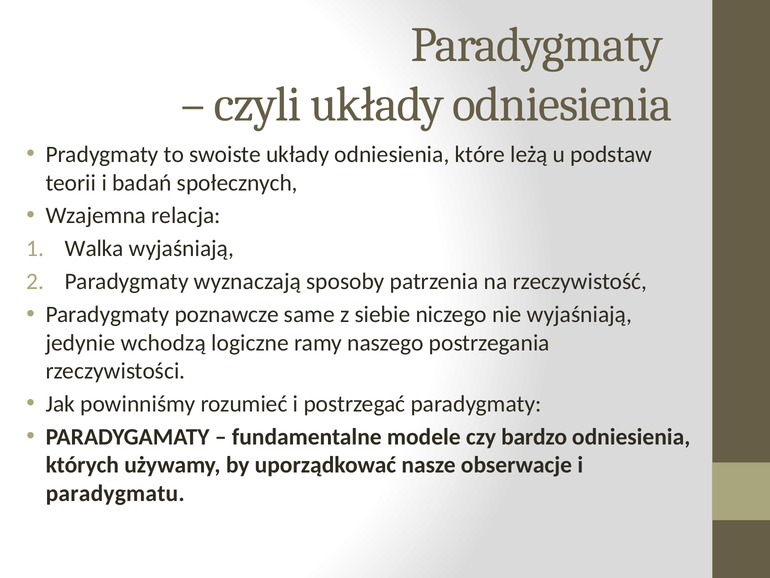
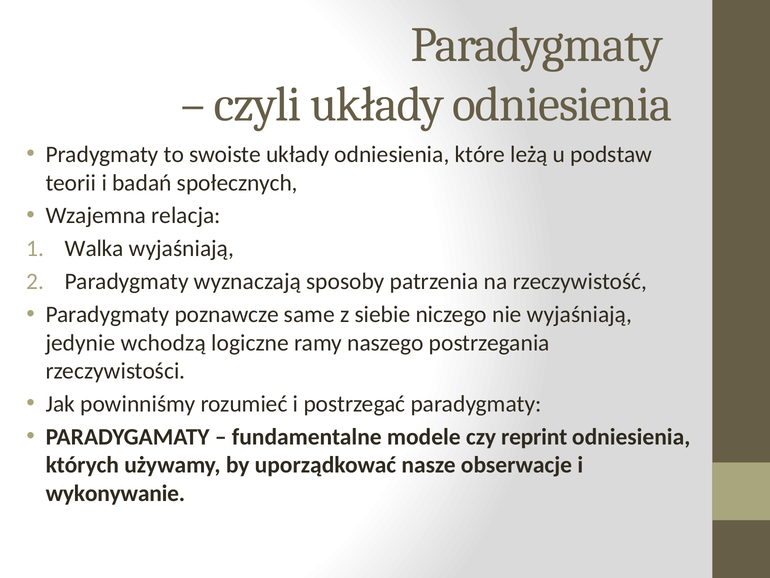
bardzo: bardzo -> reprint (534, 437)
paradygmatu: paradygmatu -> wykonywanie (115, 493)
